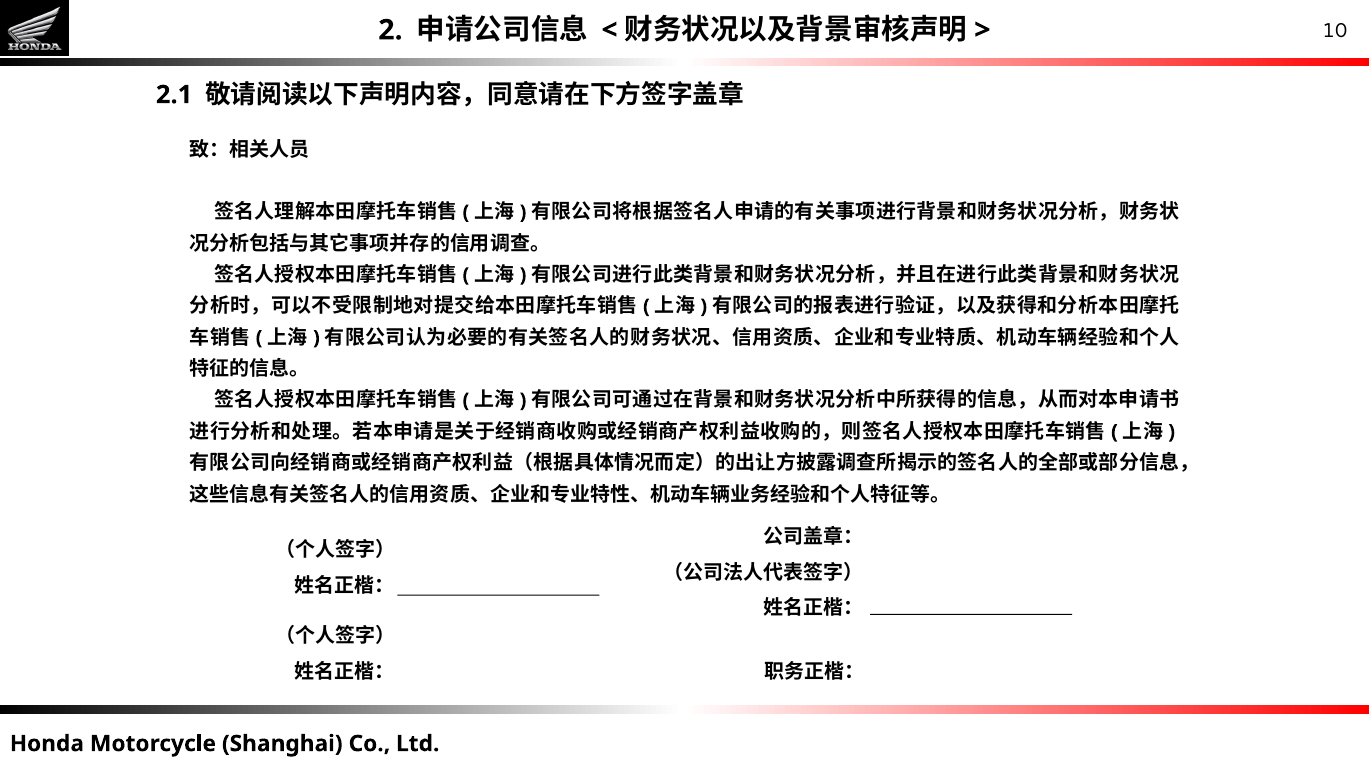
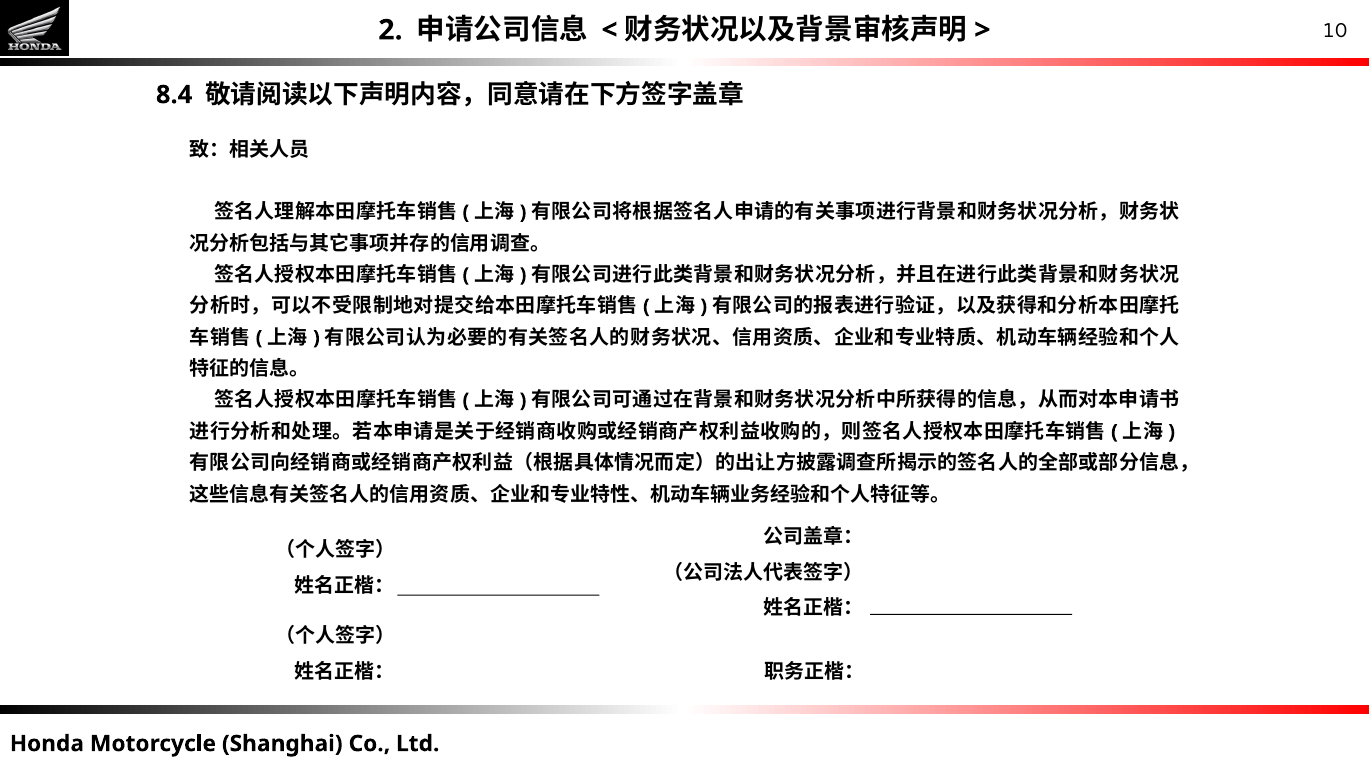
2.1: 2.1 -> 8.4 (174, 95)
